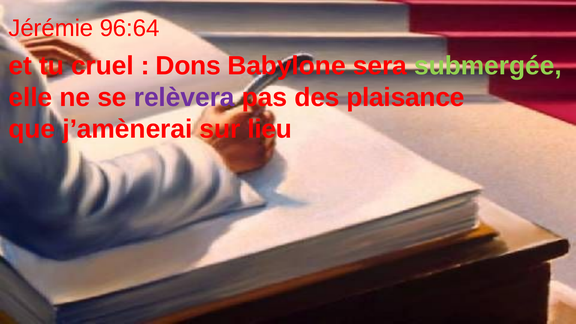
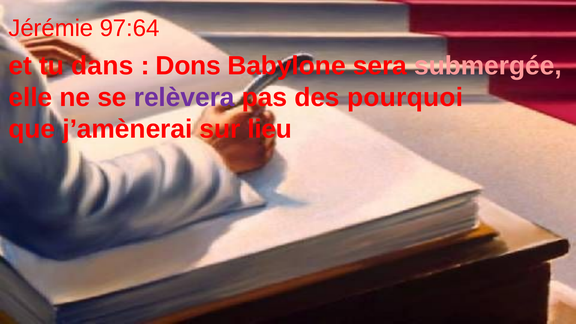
96:64: 96:64 -> 97:64 (130, 28)
cruel: cruel -> dans (102, 66)
submergée colour: light green -> pink (488, 66)
plaisance: plaisance -> pourquoi (405, 97)
